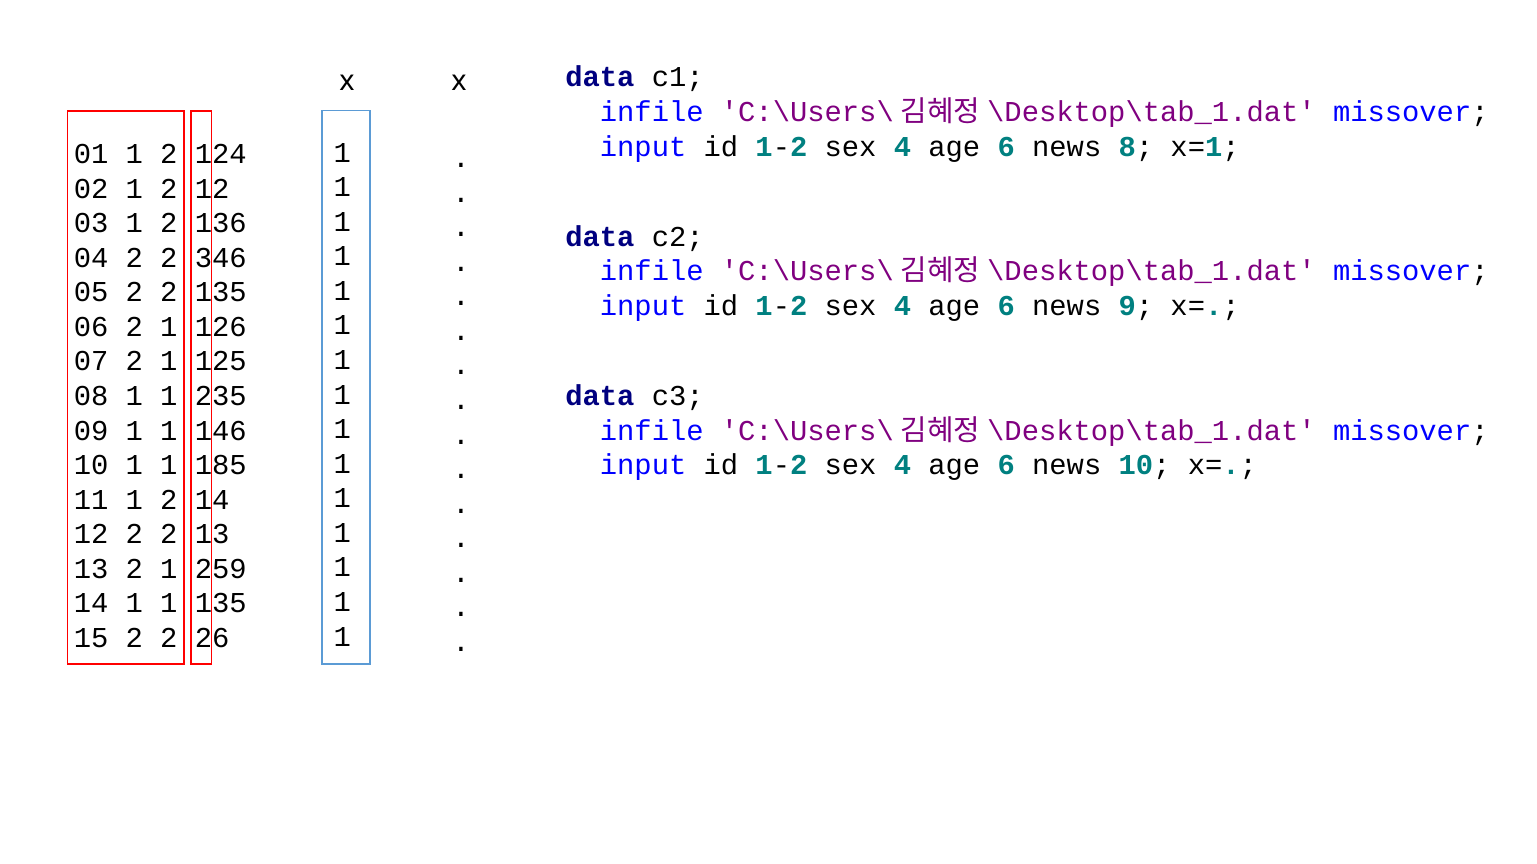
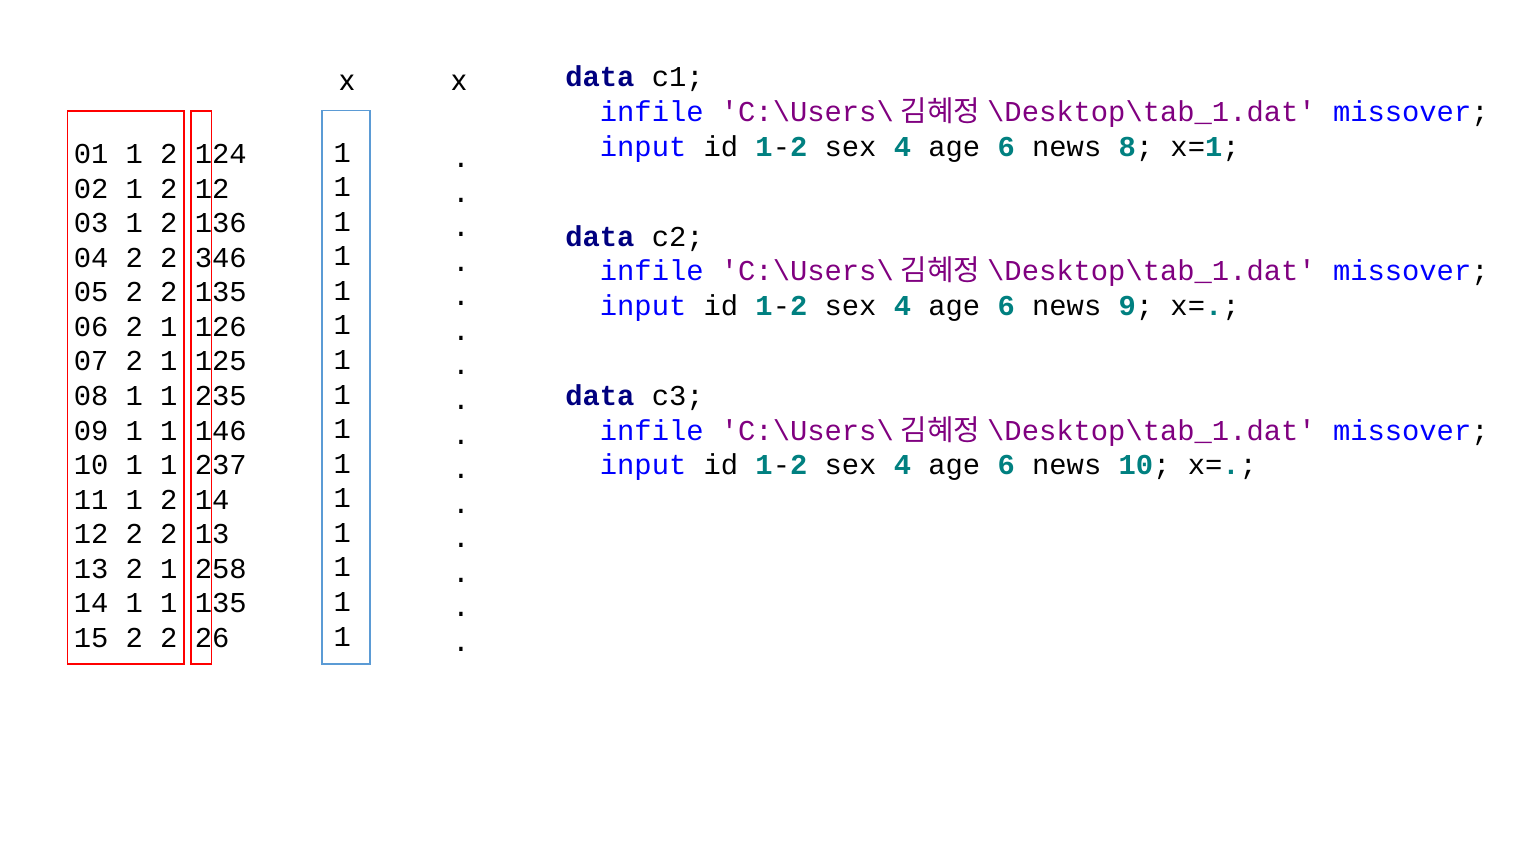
185: 185 -> 237 (221, 465)
259: 259 -> 258 (221, 569)
